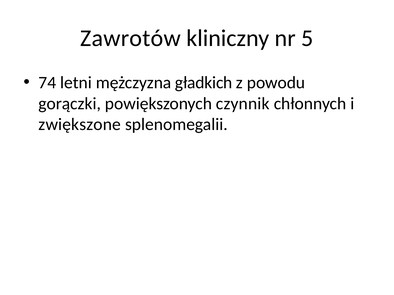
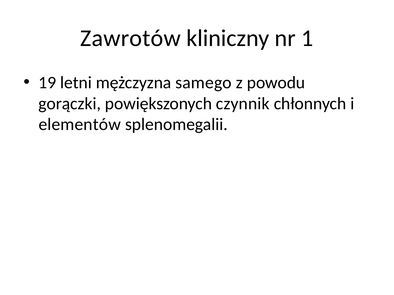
5: 5 -> 1 (307, 38)
74: 74 -> 19 (47, 83)
gładkich: gładkich -> samego (204, 83)
zwiększone: zwiększone -> elementów (80, 125)
